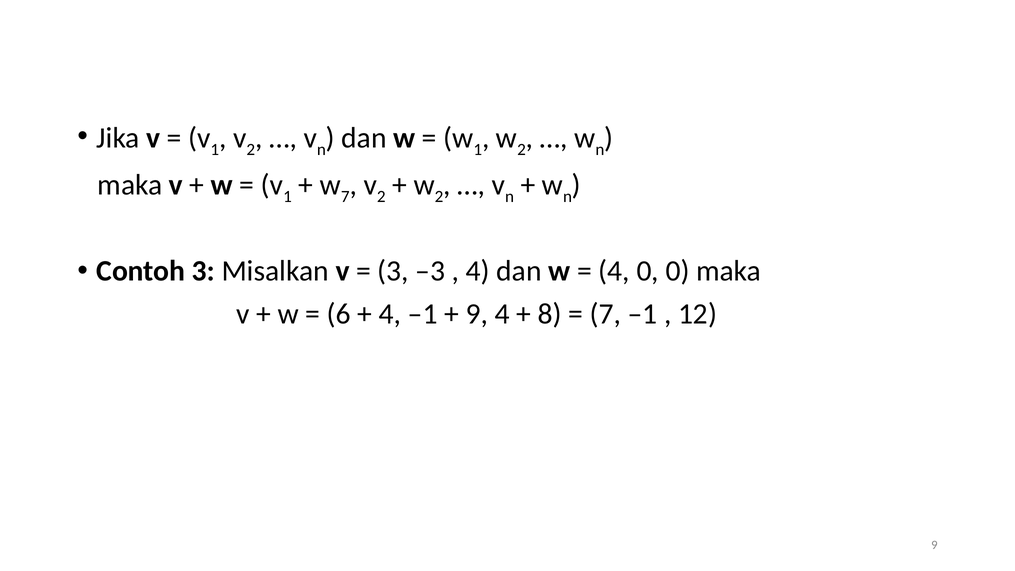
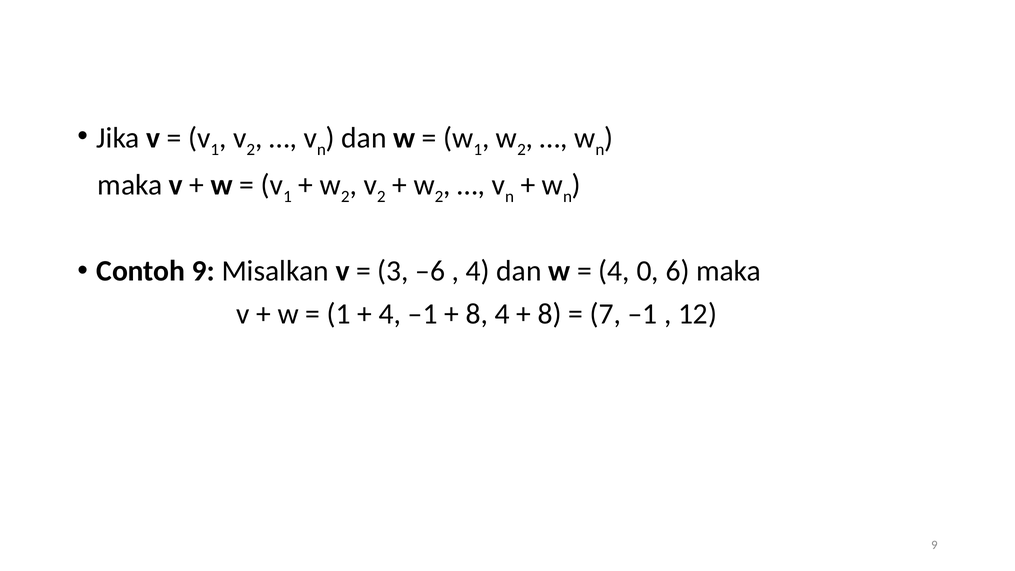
7: 7 -> 2 (345, 197)
Contoh 3: 3 -> 9 (203, 271)
–3: –3 -> –6 (430, 271)
0 0: 0 -> 6 (678, 271)
6: 6 -> 1 (339, 314)
9: 9 -> 8 (477, 314)
